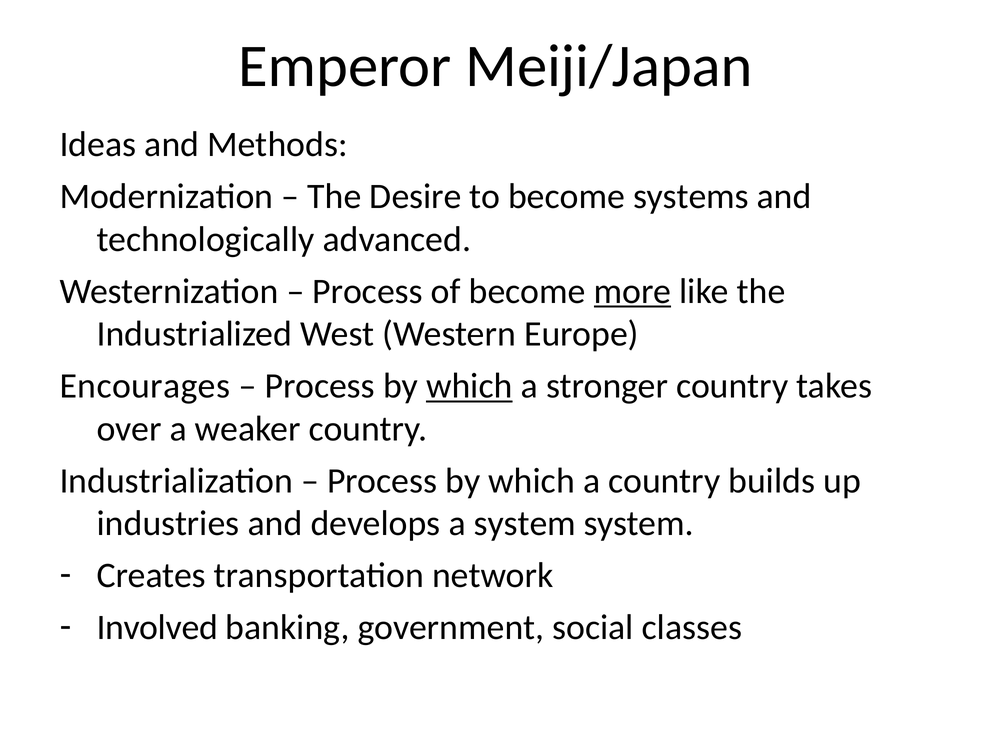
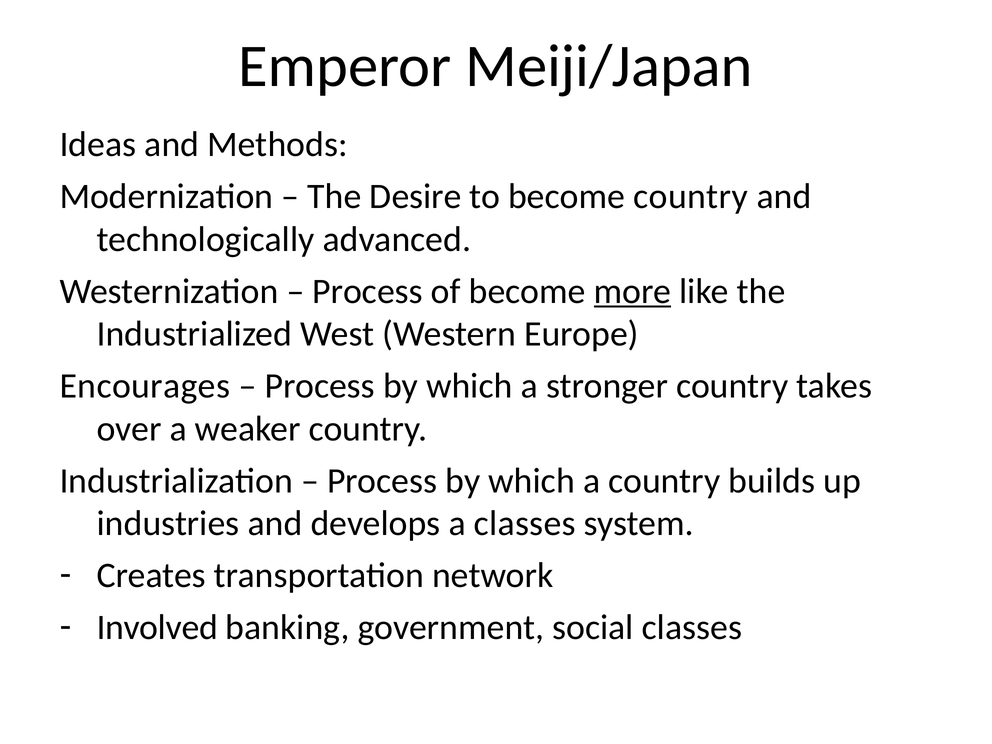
become systems: systems -> country (691, 196)
which underline: present -> none (469, 386)
a system: system -> classes (525, 524)
